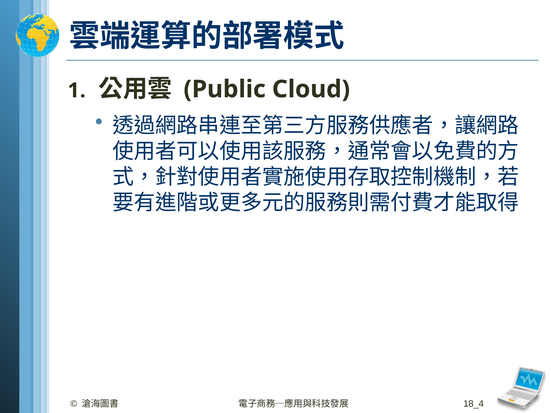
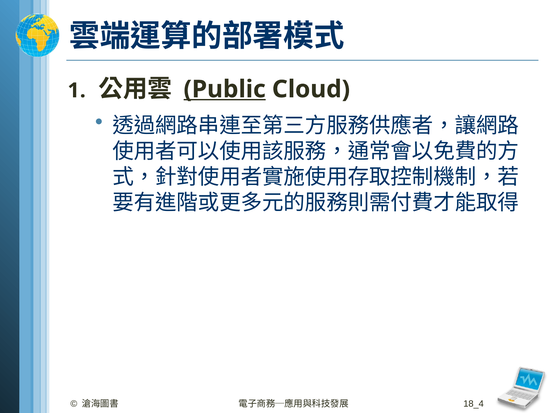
Public underline: none -> present (225, 89)
